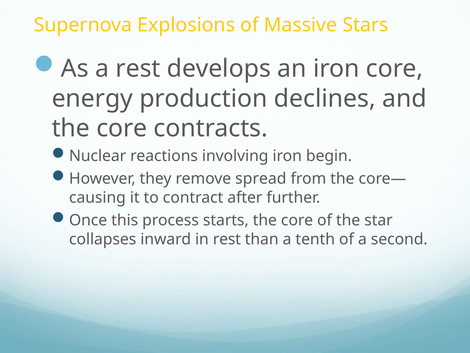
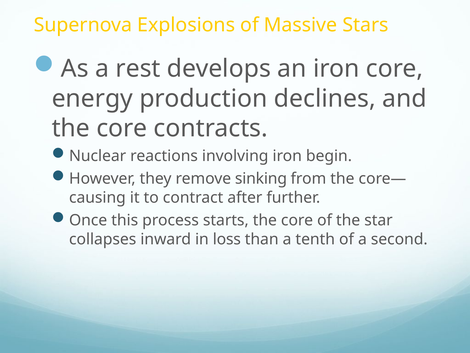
spread: spread -> sinking (261, 179)
in rest: rest -> loss (227, 239)
